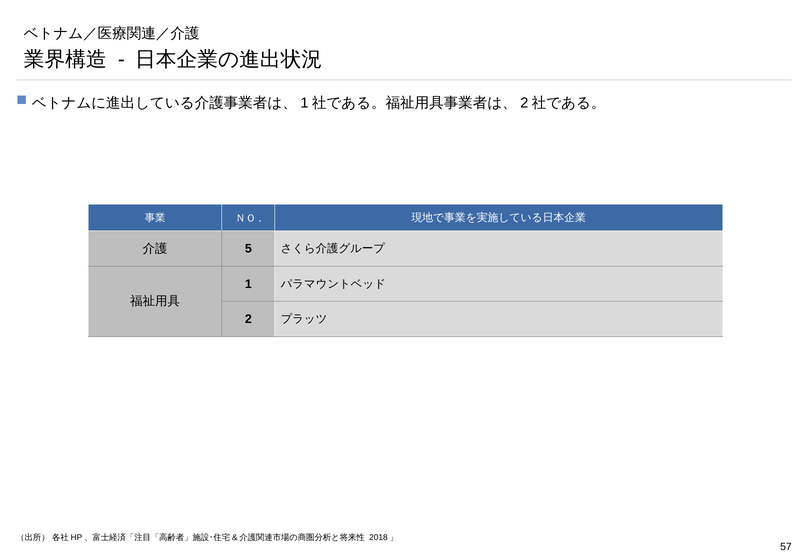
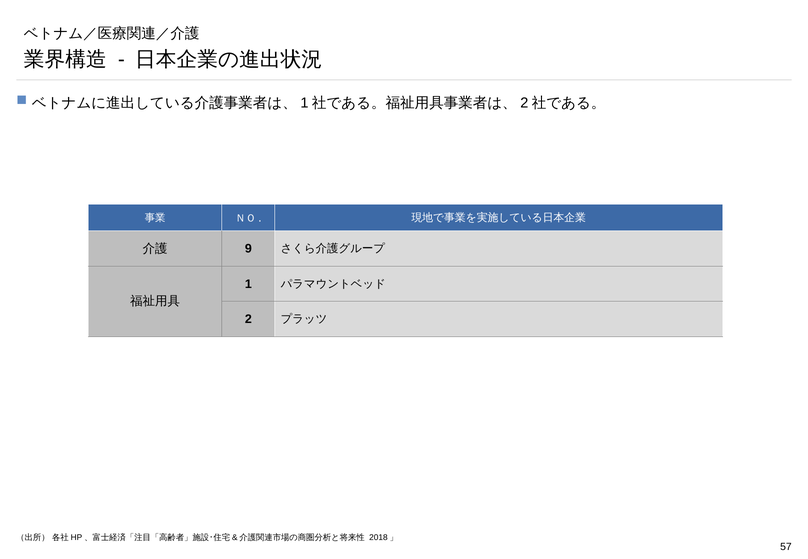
5: 5 -> 9 (248, 249)
